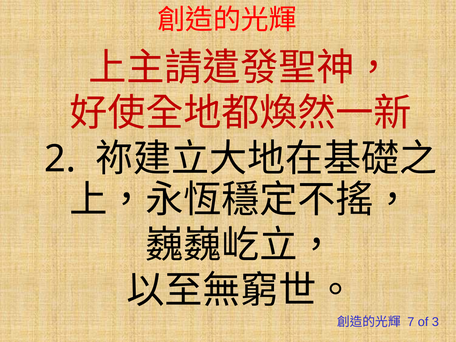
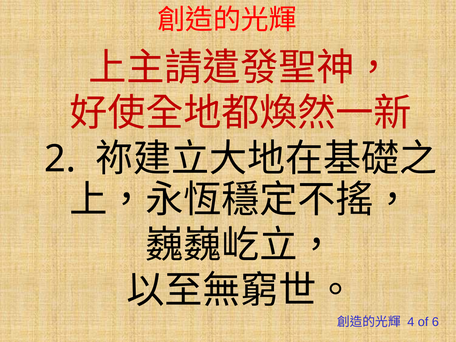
7: 7 -> 4 (411, 322)
3: 3 -> 6 (435, 322)
